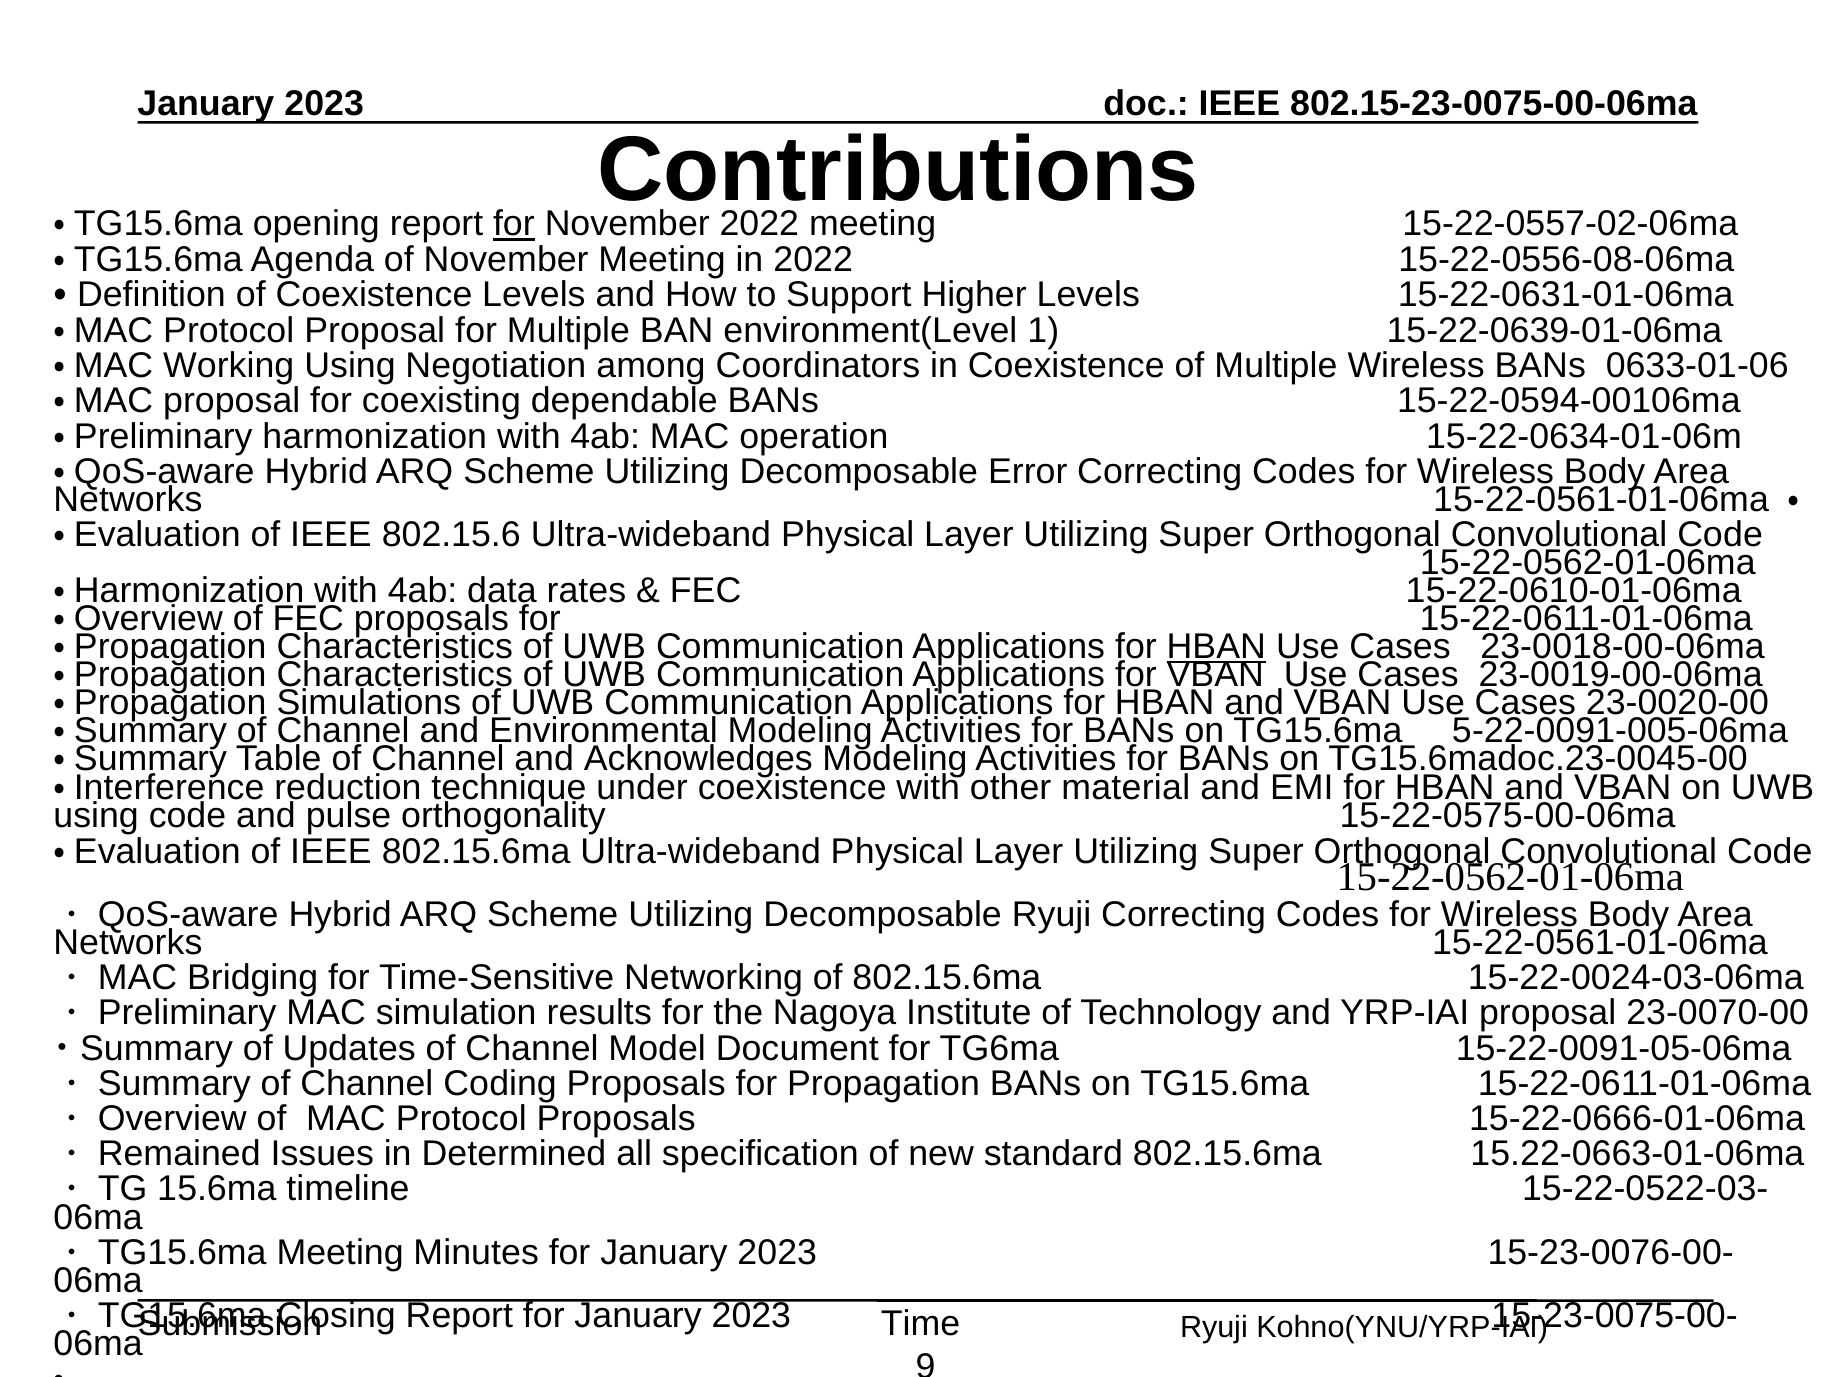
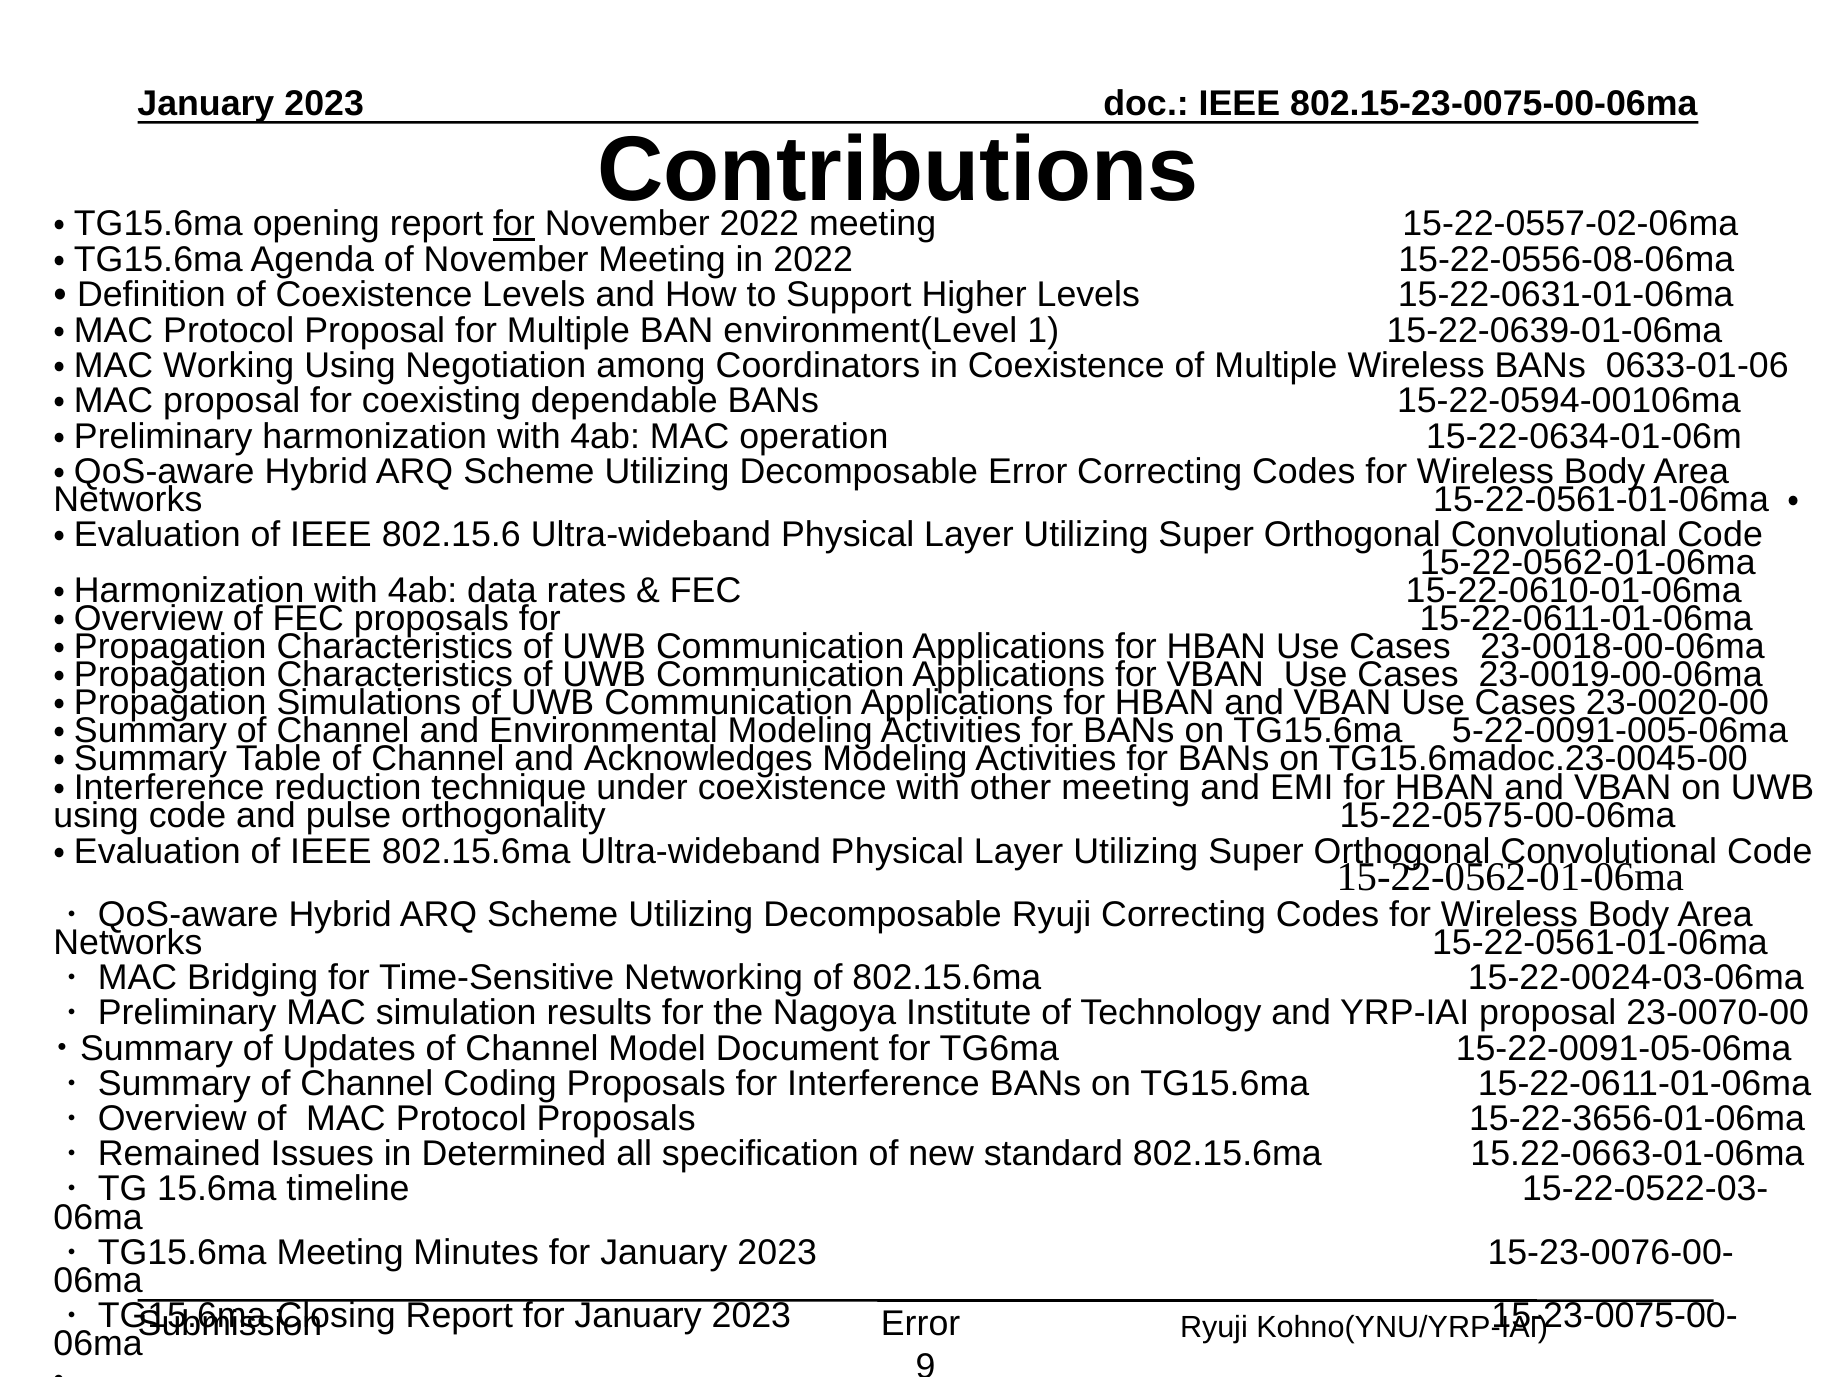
HBAN underline: present -> none (1216, 647)
other material: material -> meeting (1126, 787)
Propagation: Propagation -> Interference (883, 1084)
15-22-0666-01-06ma: 15-22-0666-01-06ma -> 15-22-3656-01-06ma (1637, 1119)
Time: Time -> Error (921, 1324)
